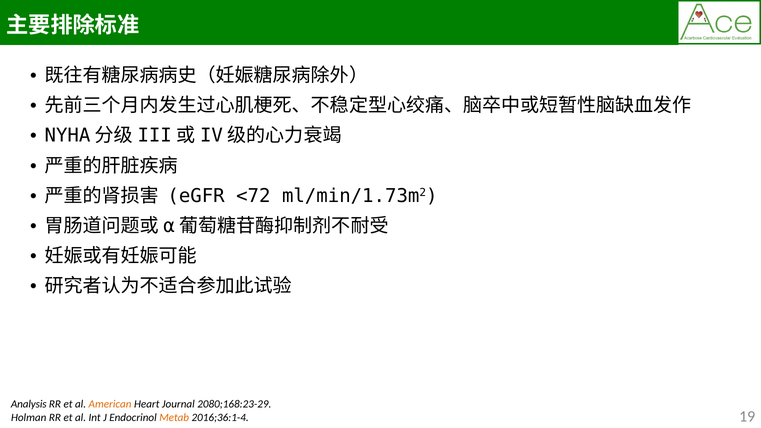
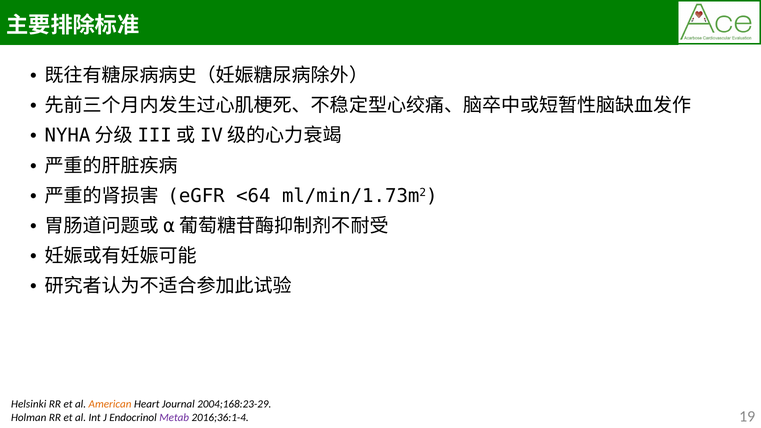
<72: <72 -> <64 (253, 196)
Analysis: Analysis -> Helsinki (29, 404)
2080;168:23-29: 2080;168:23-29 -> 2004;168:23-29 (234, 404)
Metab colour: orange -> purple (174, 418)
